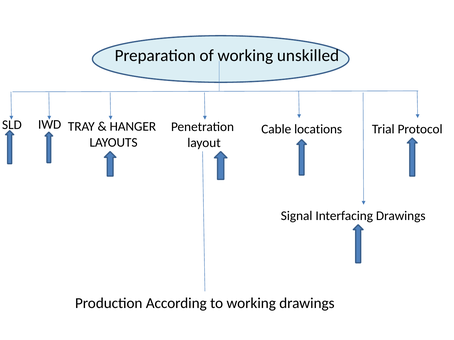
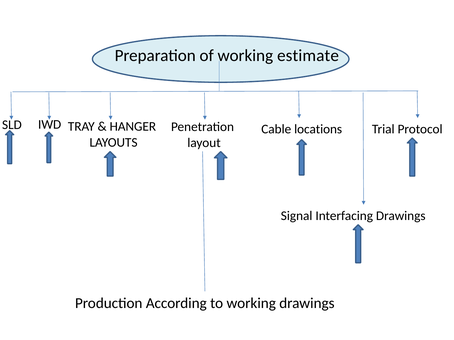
unskilled: unskilled -> estimate (308, 56)
